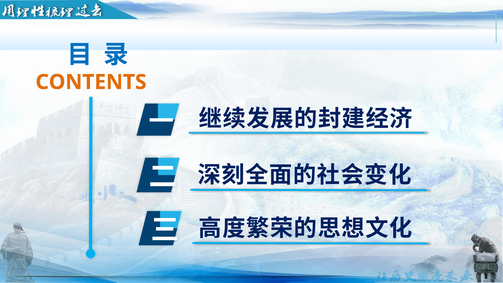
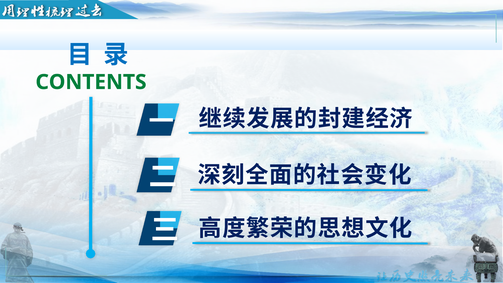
CONTENTS colour: orange -> green (91, 82)
